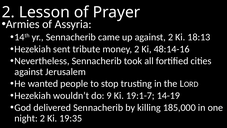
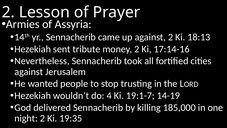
48:14-16: 48:14-16 -> 17:14-16 (172, 49)
9: 9 -> 4 (109, 95)
